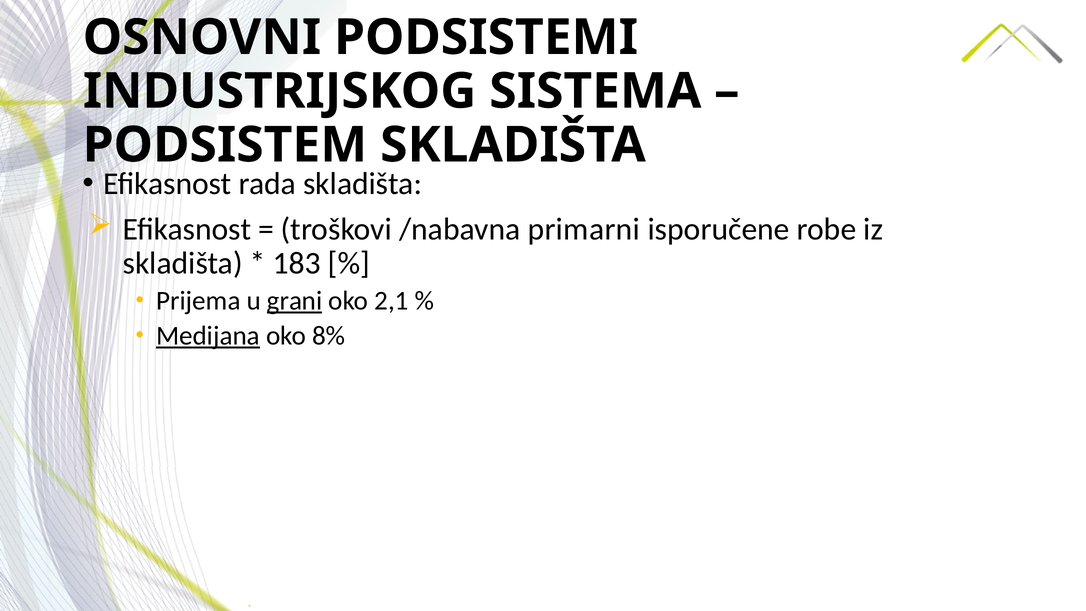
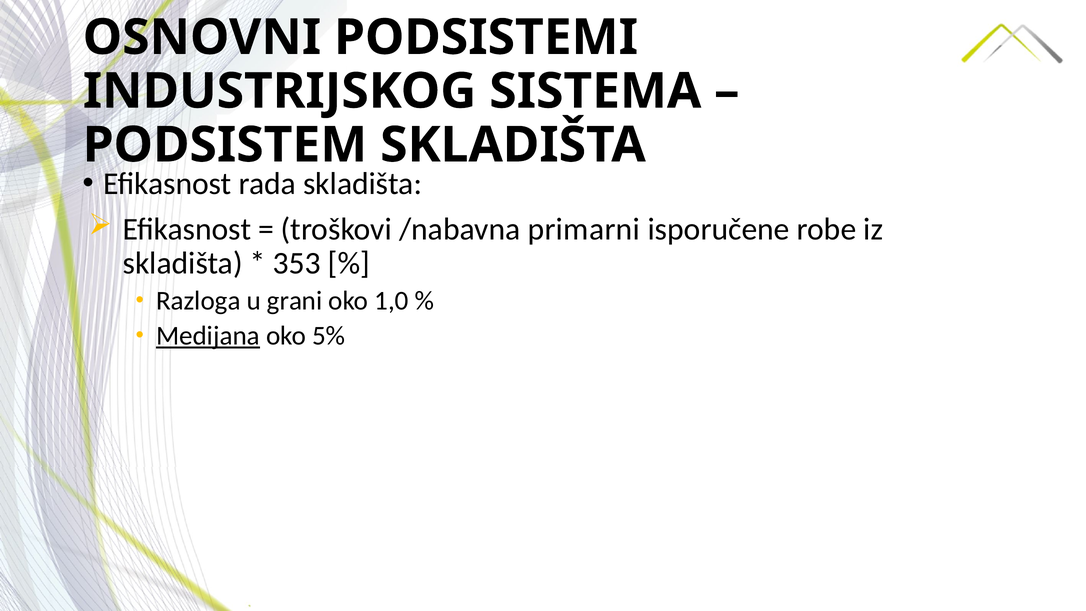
183: 183 -> 353 (297, 263)
Prijema: Prijema -> Razloga (198, 301)
grani underline: present -> none (295, 301)
2,1: 2,1 -> 1,0 (392, 301)
8%: 8% -> 5% (329, 336)
